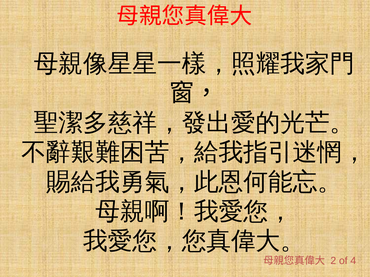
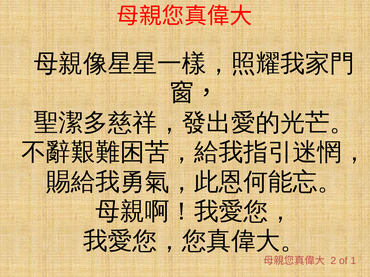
4: 4 -> 1 (353, 261)
